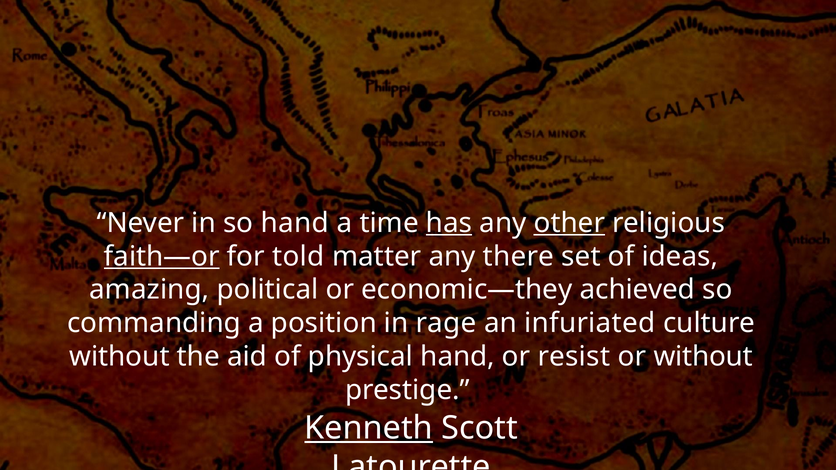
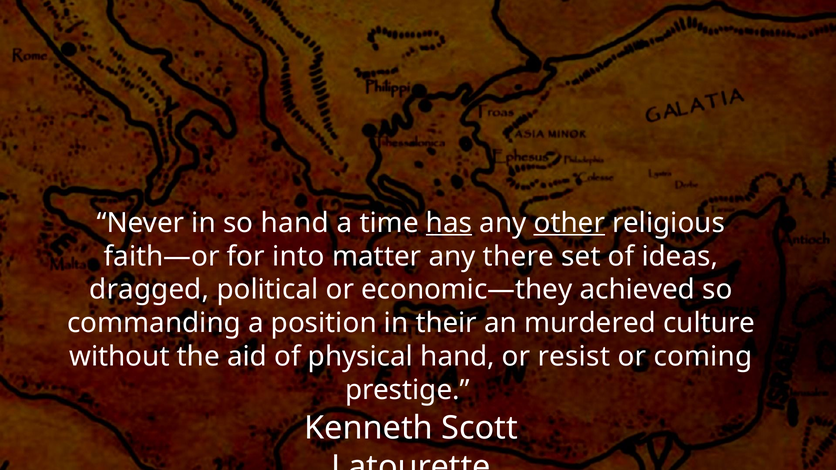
faith—or underline: present -> none (162, 256)
told: told -> into (298, 256)
amazing: amazing -> dragged (149, 290)
rage: rage -> their (446, 323)
infuriated: infuriated -> murdered (590, 323)
or without: without -> coming (703, 357)
Kenneth underline: present -> none (369, 428)
